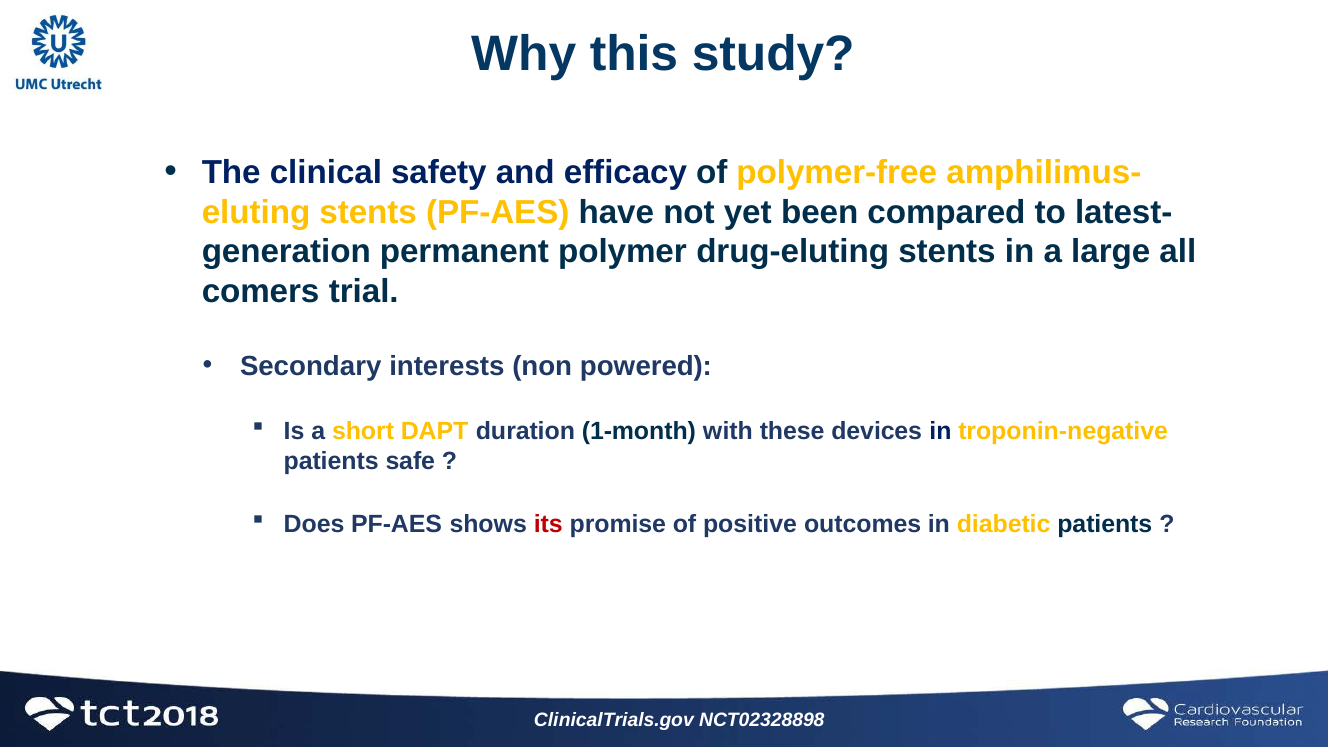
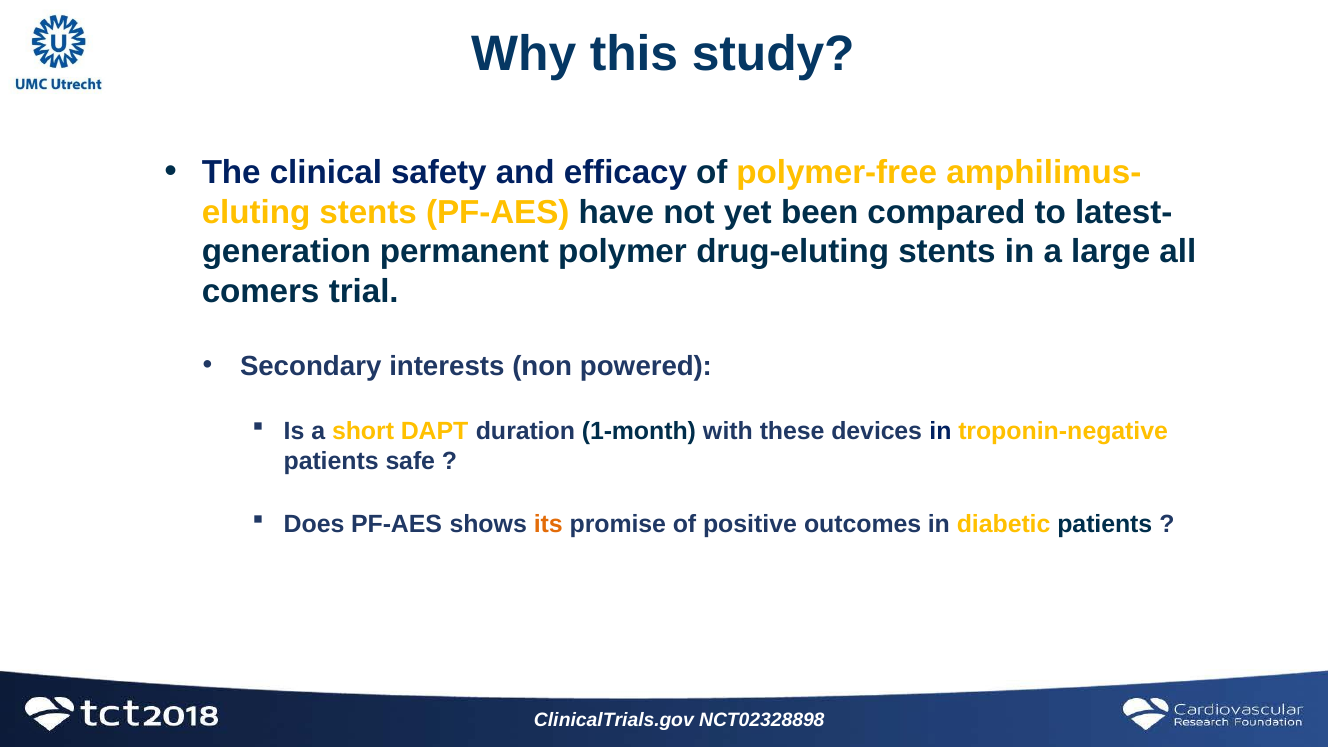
its colour: red -> orange (548, 524)
